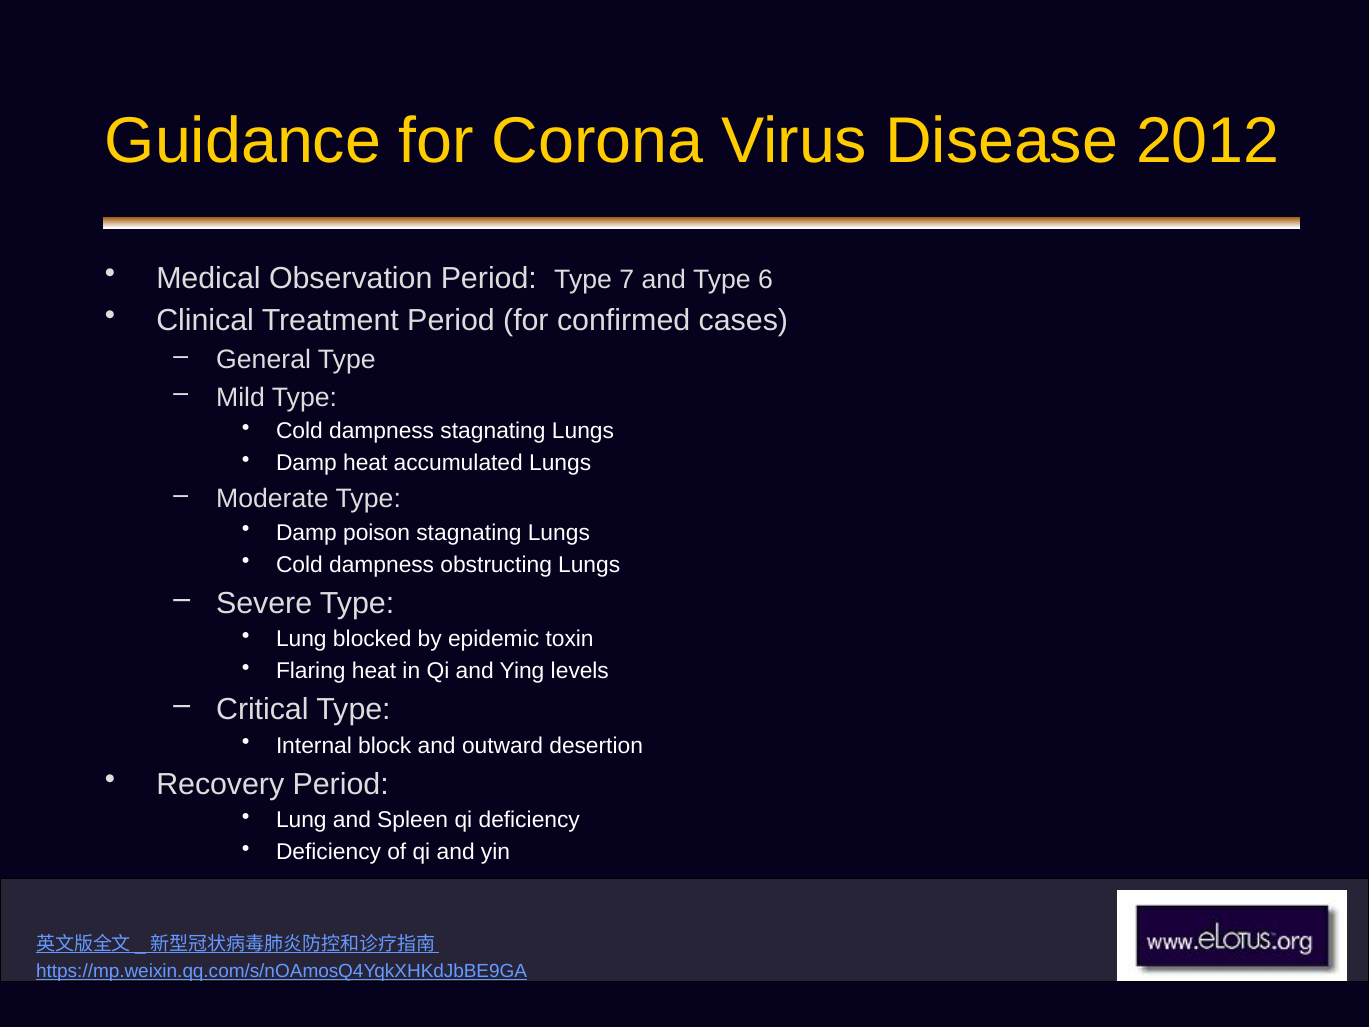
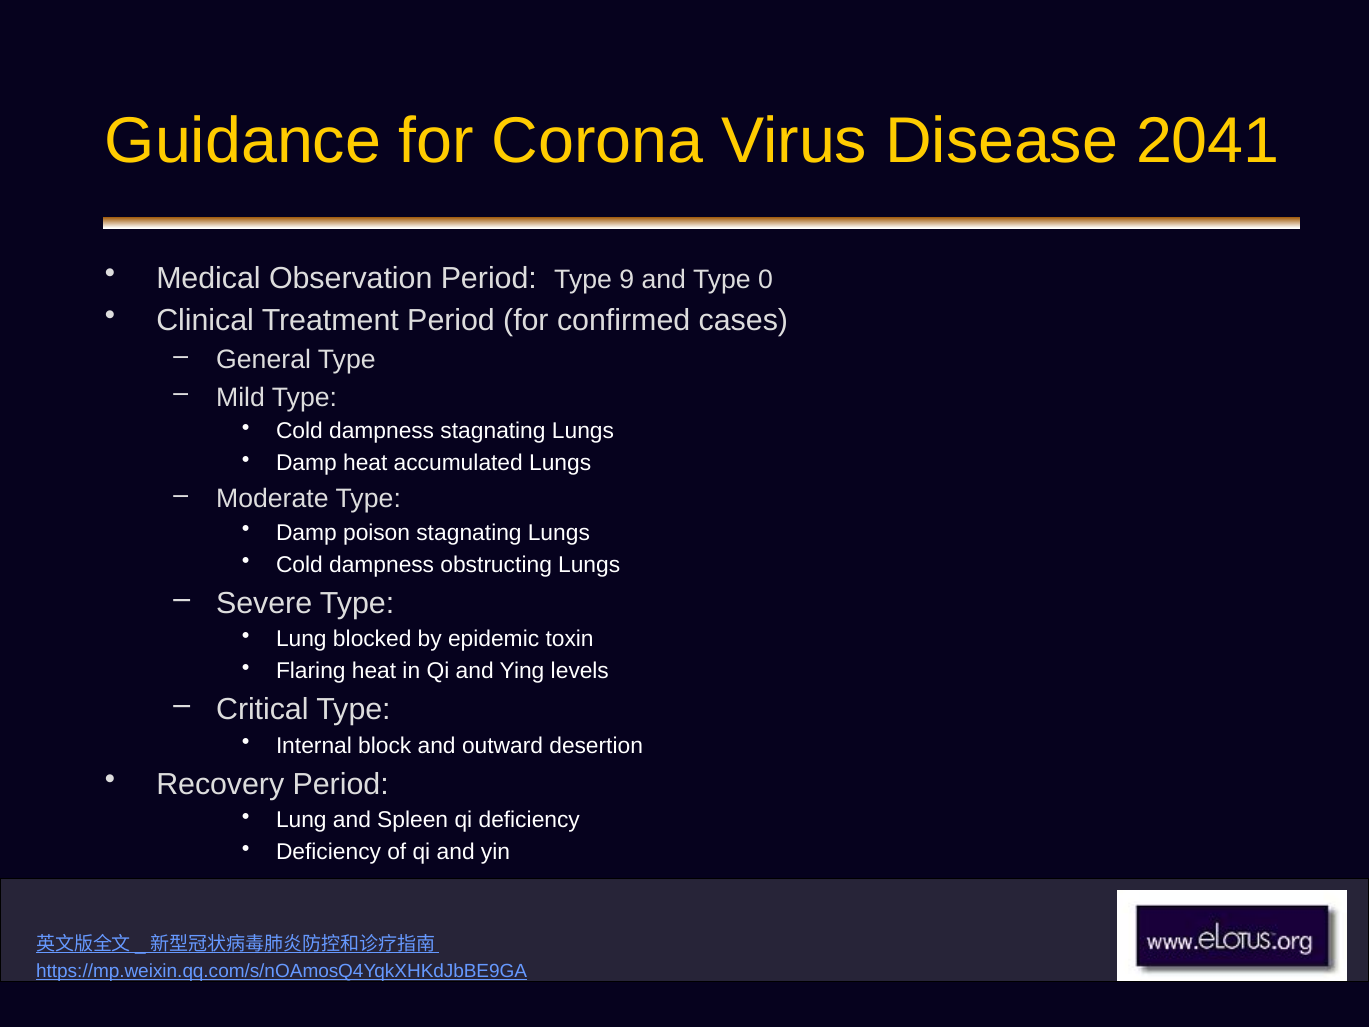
2012: 2012 -> 2041 (1208, 141)
7: 7 -> 9 (627, 279)
6: 6 -> 0 (766, 279)
